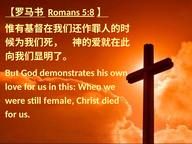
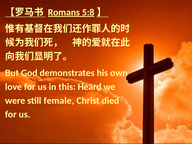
When: When -> Heard (90, 87)
